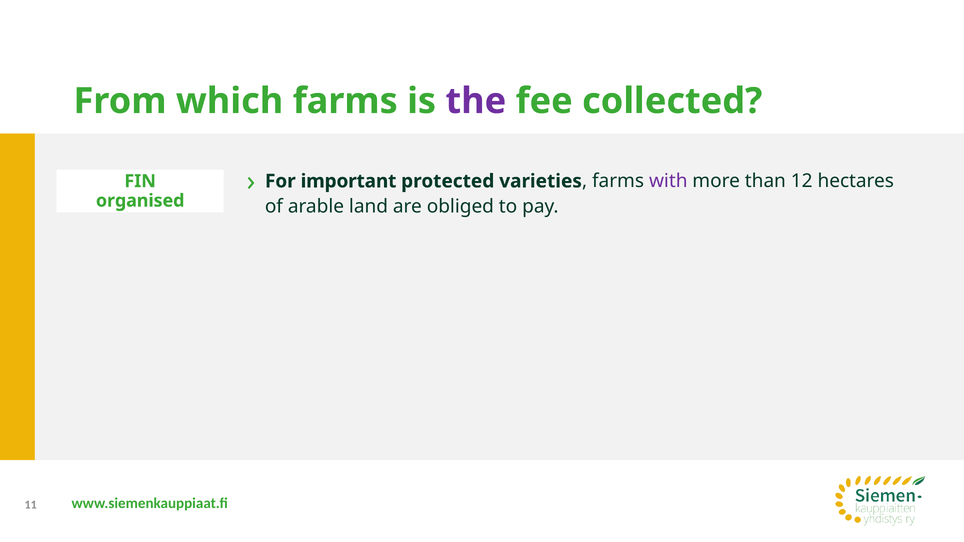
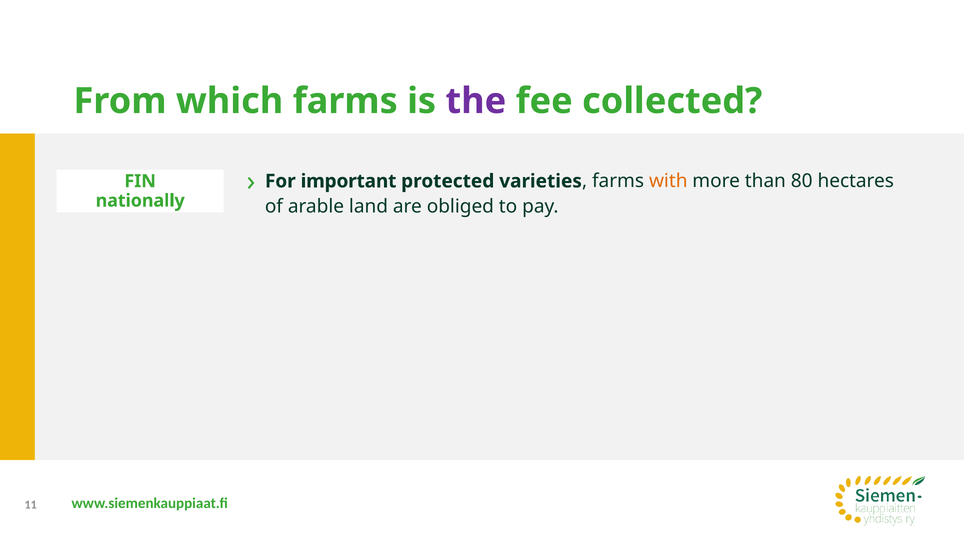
with colour: purple -> orange (668, 181)
12: 12 -> 80 (802, 181)
organised: organised -> nationally (140, 201)
